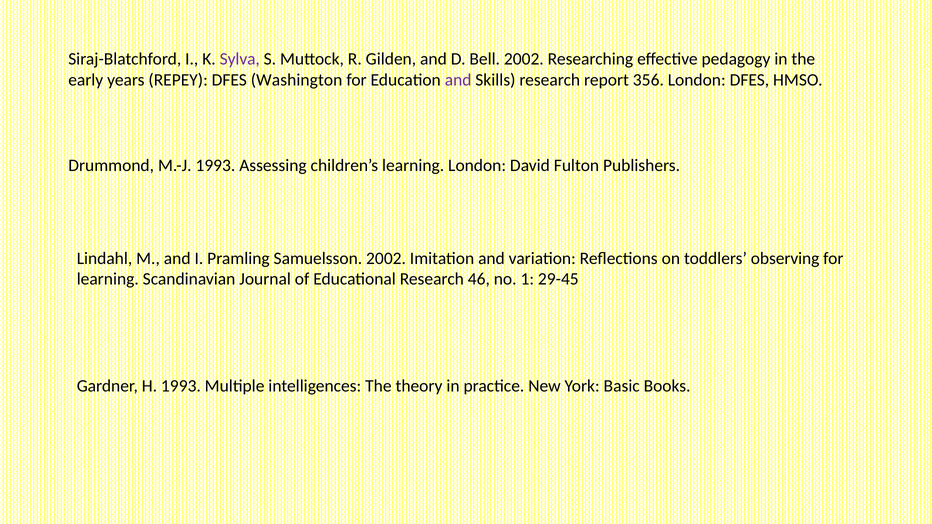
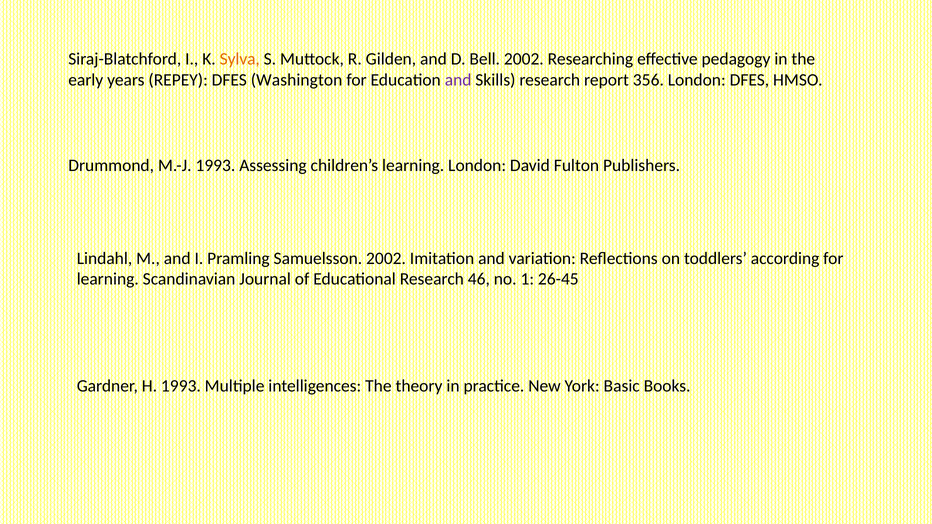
Sylva colour: purple -> orange (240, 59)
observing: observing -> according (785, 258)
29-45: 29-45 -> 26-45 (558, 279)
